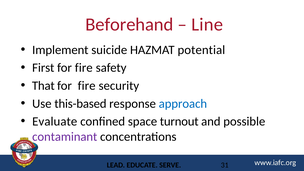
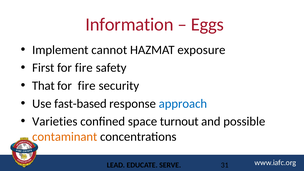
Beforehand: Beforehand -> Information (129, 24)
Line: Line -> Eggs (207, 24)
suicide: suicide -> cannot (109, 50)
potential: potential -> exposure (201, 50)
this-based: this-based -> fast-based (80, 104)
Evaluate: Evaluate -> Varieties (55, 122)
contaminant colour: purple -> orange (65, 137)
